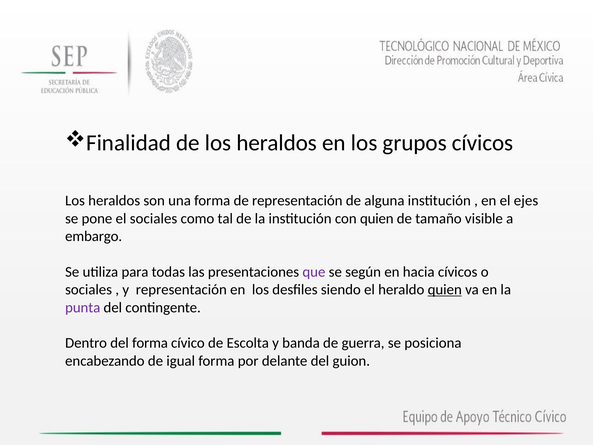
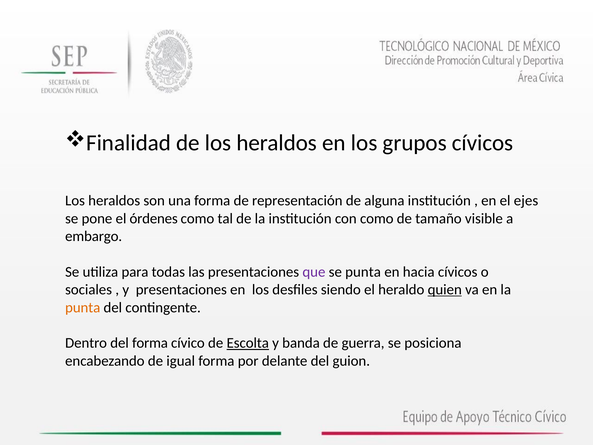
el sociales: sociales -> órdenes (154, 218)
con quien: quien -> como (377, 218)
se según: según -> punta (363, 272)
y representación: representación -> presentaciones (181, 289)
punta colour: purple -> orange (83, 307)
Escolta underline: none -> present (248, 343)
